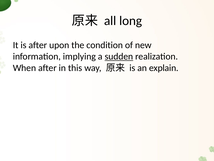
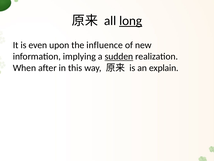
long underline: none -> present (131, 21)
is after: after -> even (38, 45)
condition: condition -> influence (105, 45)
